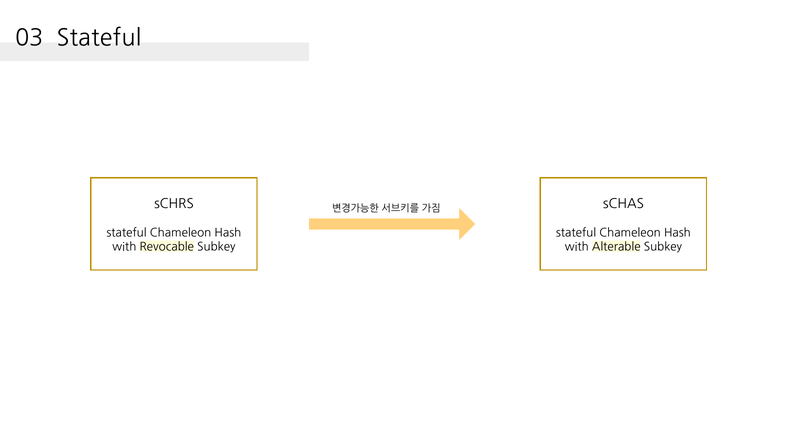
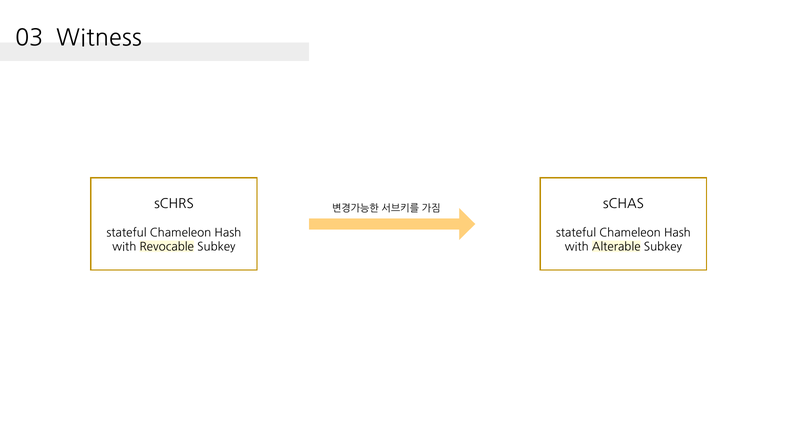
03 Stateful: Stateful -> Witness (99, 38)
